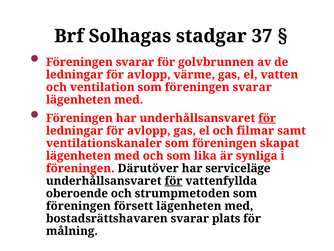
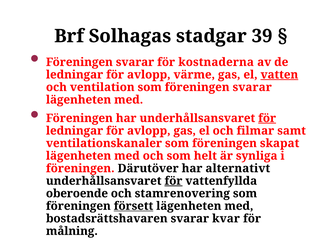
37: 37 -> 39 (262, 36)
golvbrunnen: golvbrunnen -> kostnaderna (216, 62)
vatten underline: none -> present (279, 75)
lika: lika -> helt (205, 156)
serviceläge: serviceläge -> alternativt (238, 168)
strumpmetoden: strumpmetoden -> stamrenovering (182, 193)
försett underline: none -> present (134, 206)
plats: plats -> kvar (226, 218)
